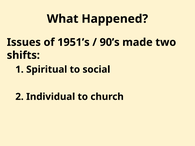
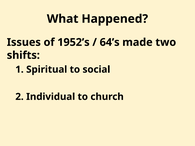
1951’s: 1951’s -> 1952’s (73, 42)
90’s: 90’s -> 64’s (110, 42)
